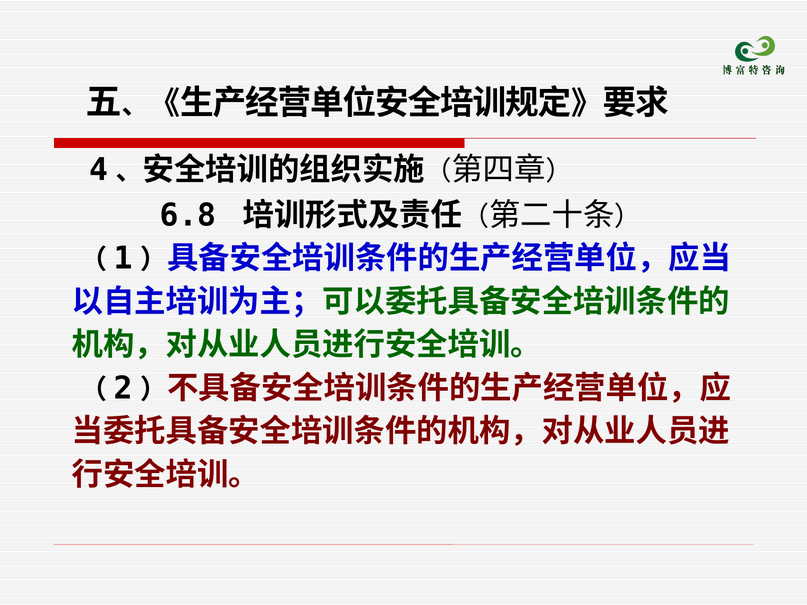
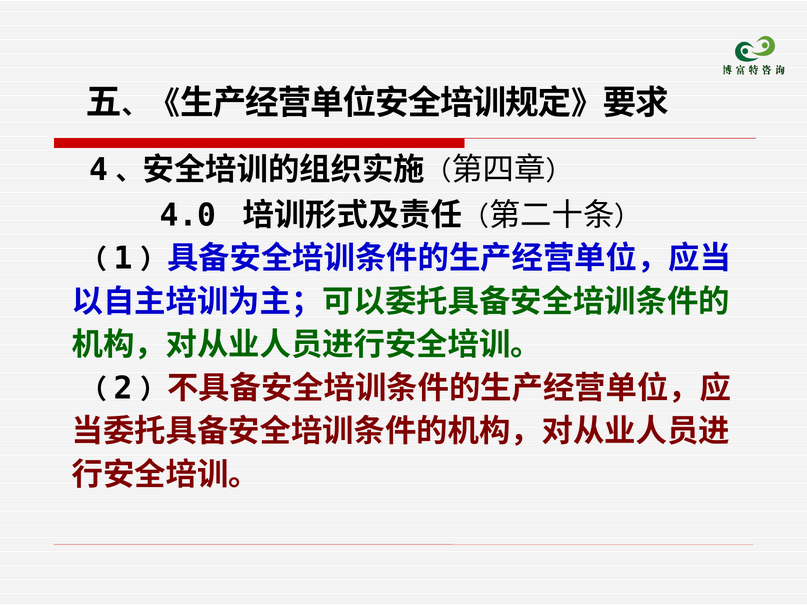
6.8: 6.8 -> 4.0 (188, 215)
